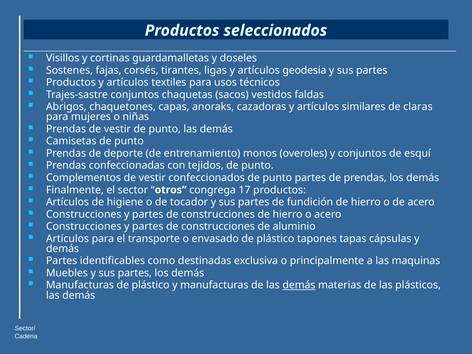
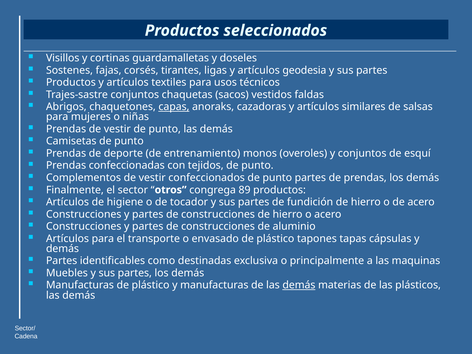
capas underline: none -> present (174, 107)
claras: claras -> salsas (418, 107)
17: 17 -> 89 (245, 190)
